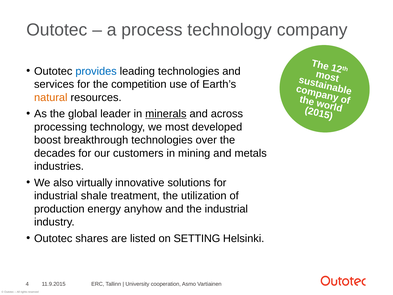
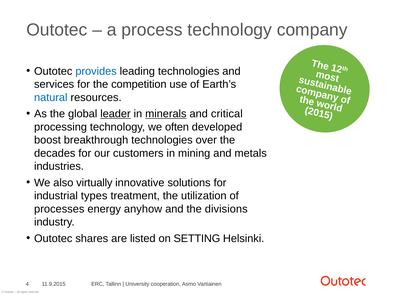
natural colour: orange -> blue (51, 97)
leader underline: none -> present (115, 114)
across: across -> critical (227, 114)
most: most -> often (177, 127)
shale: shale -> types (94, 196)
production: production -> processes (59, 209)
the industrial: industrial -> divisions (226, 209)
